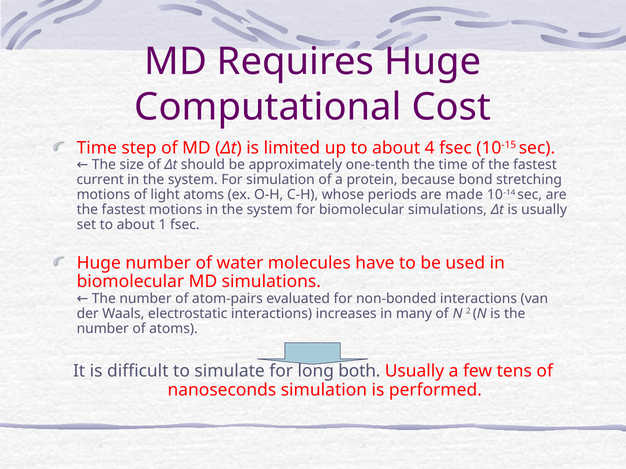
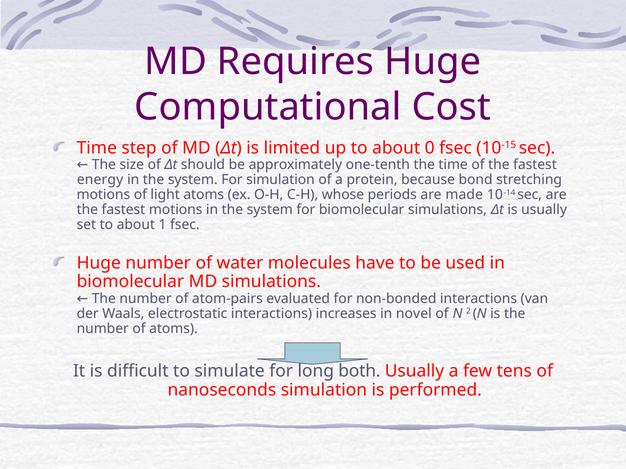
4: 4 -> 0 (430, 148)
current: current -> energy (100, 180)
many: many -> novel (414, 314)
